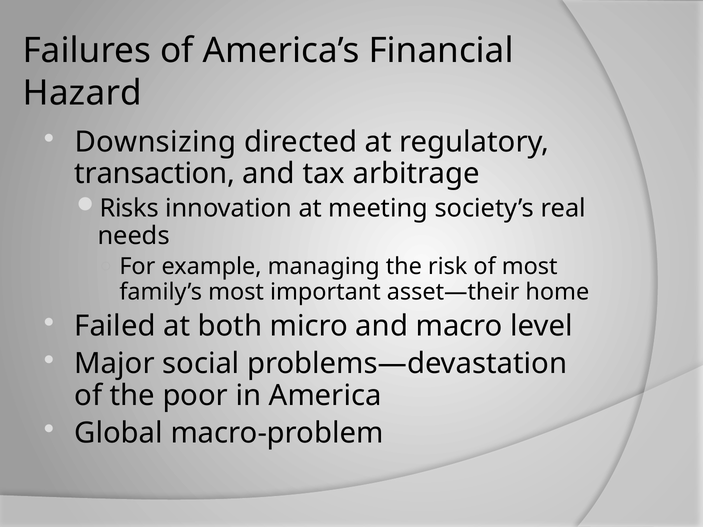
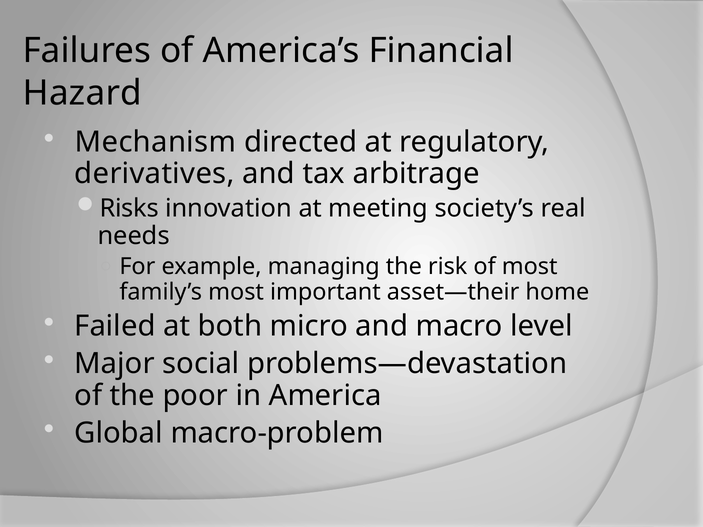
Downsizing: Downsizing -> Mechanism (155, 142)
transaction: transaction -> derivatives (154, 174)
